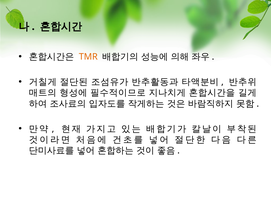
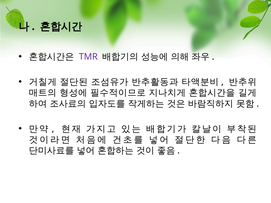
TMR colour: orange -> purple (88, 57)
